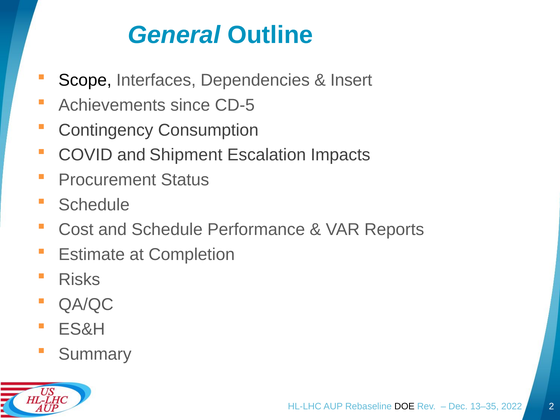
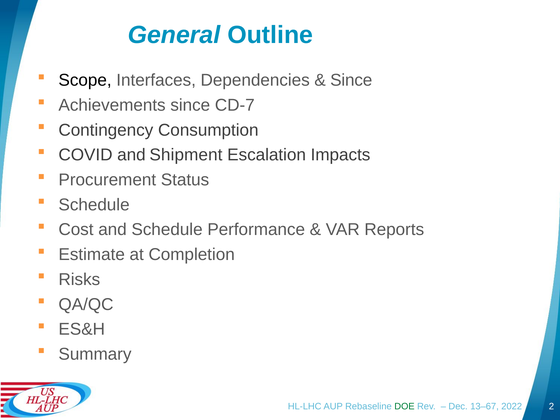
Insert: Insert -> Since (351, 80)
CD-5: CD-5 -> CD-7 (235, 105)
DOE colour: black -> green (404, 406)
13–35: 13–35 -> 13–67 (485, 406)
